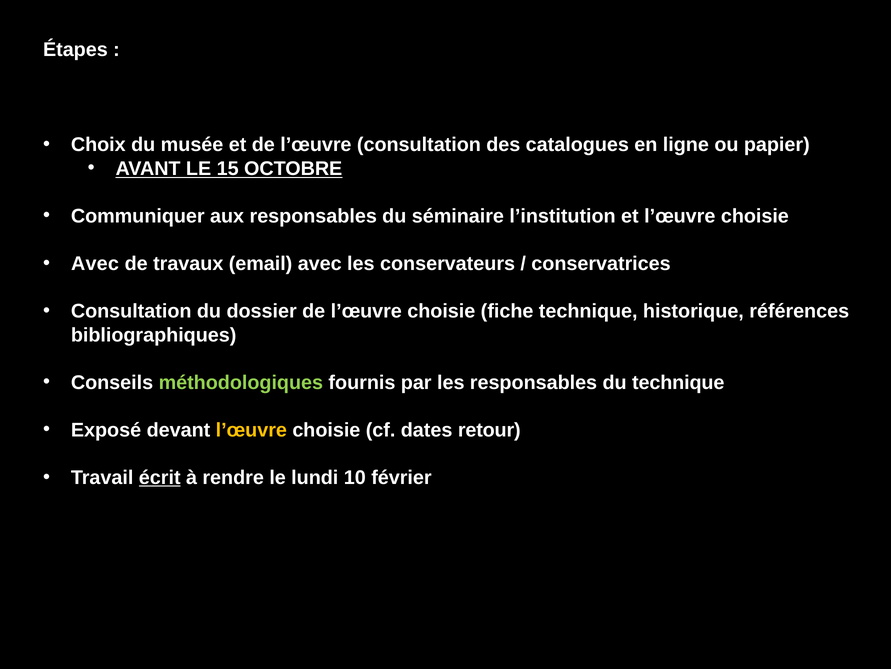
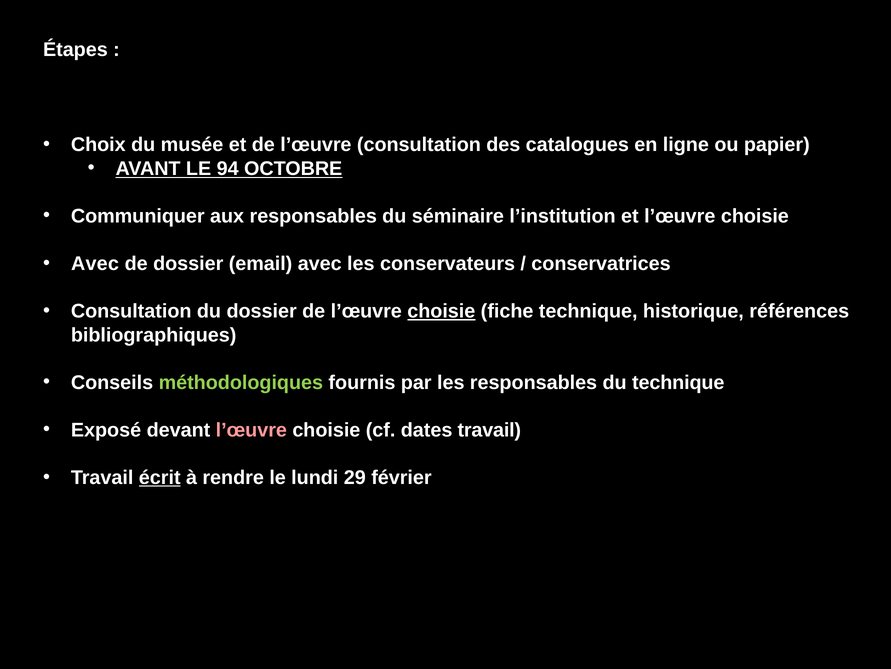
15: 15 -> 94 (228, 168)
de travaux: travaux -> dossier (188, 263)
choisie underline: none -> present (441, 311)
l’œuvre colour: yellow -> pink (251, 430)
dates retour: retour -> travail (489, 430)
10: 10 -> 29 (355, 477)
